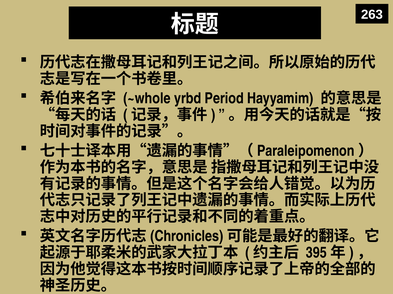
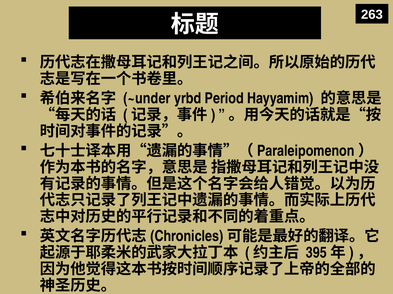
~whole: ~whole -> ~under (147, 99)
